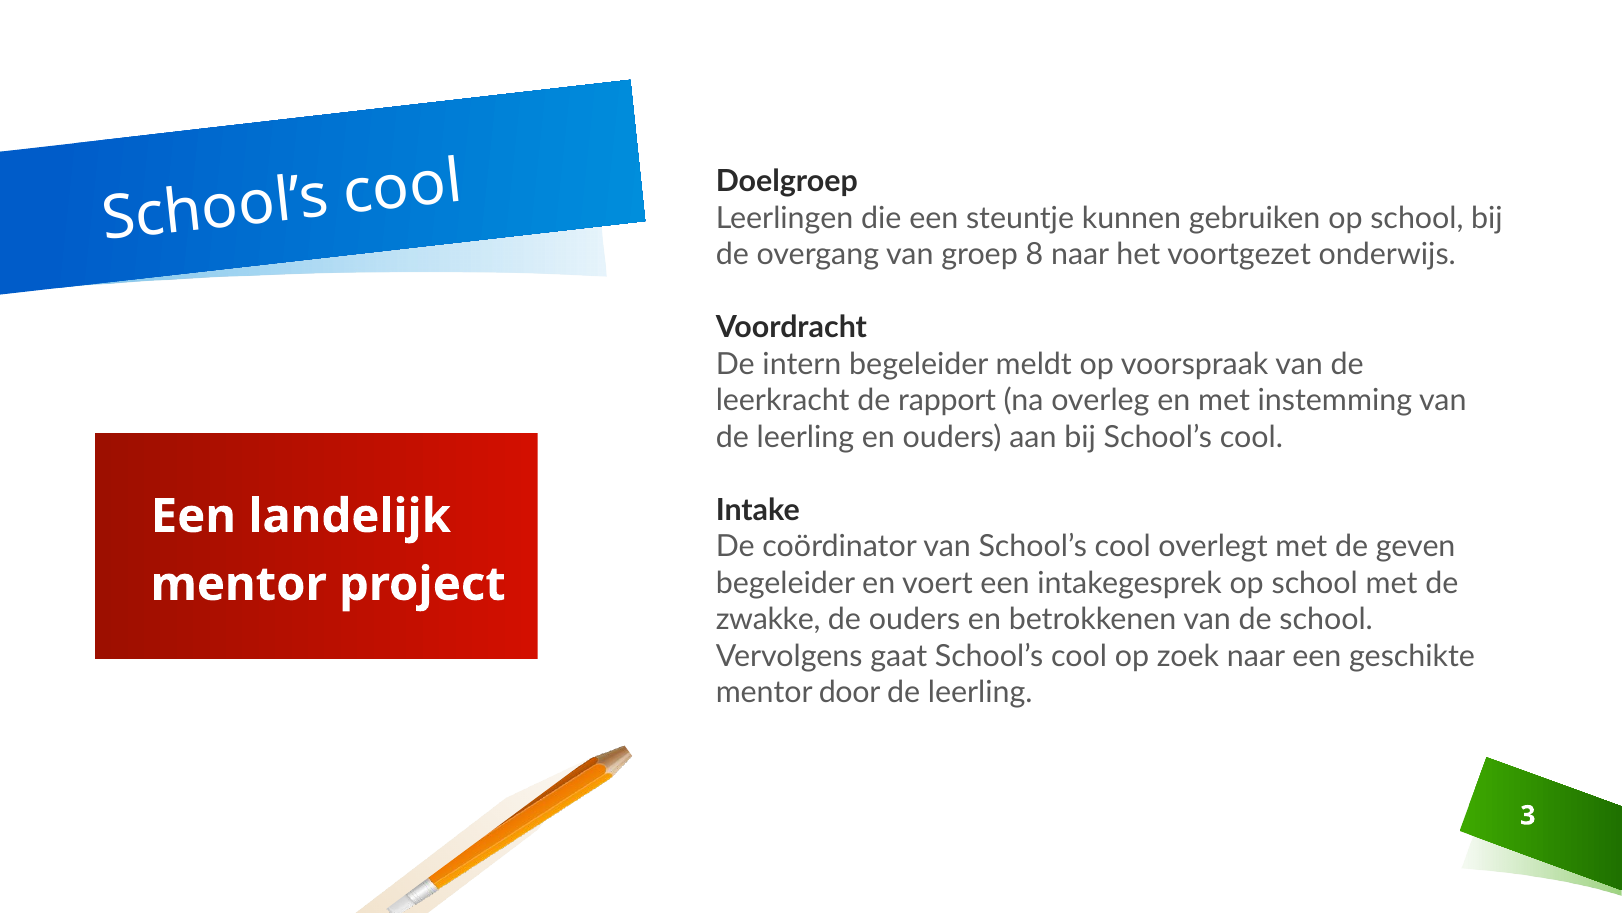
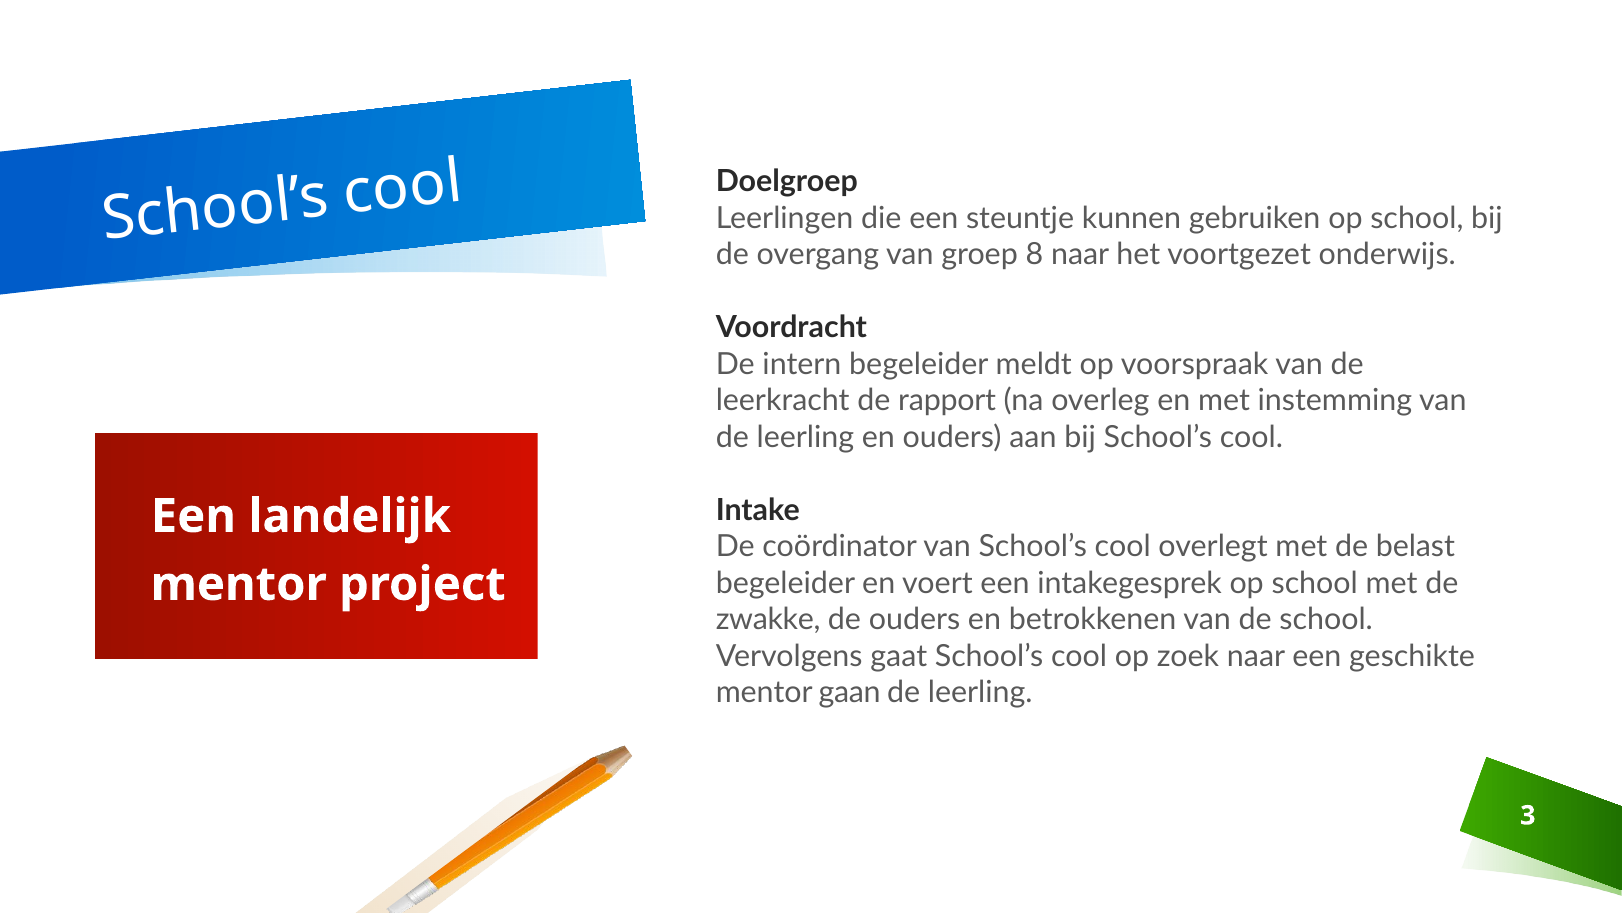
geven: geven -> belast (1415, 546)
door: door -> gaan (850, 692)
